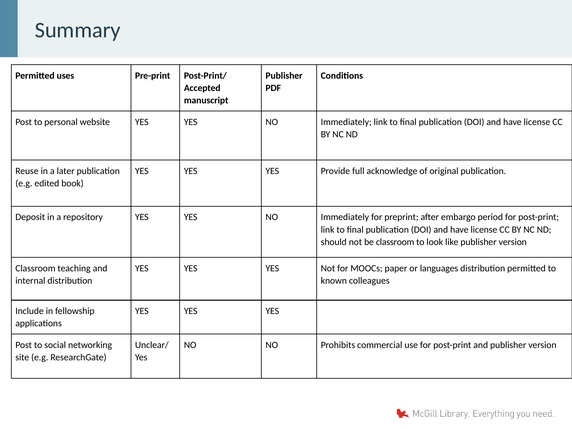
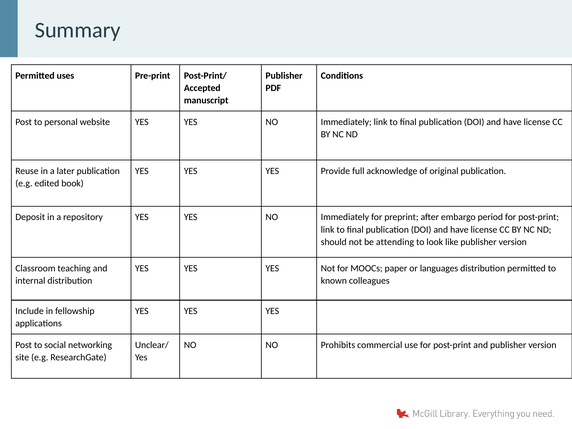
be classroom: classroom -> attending (395, 242)
